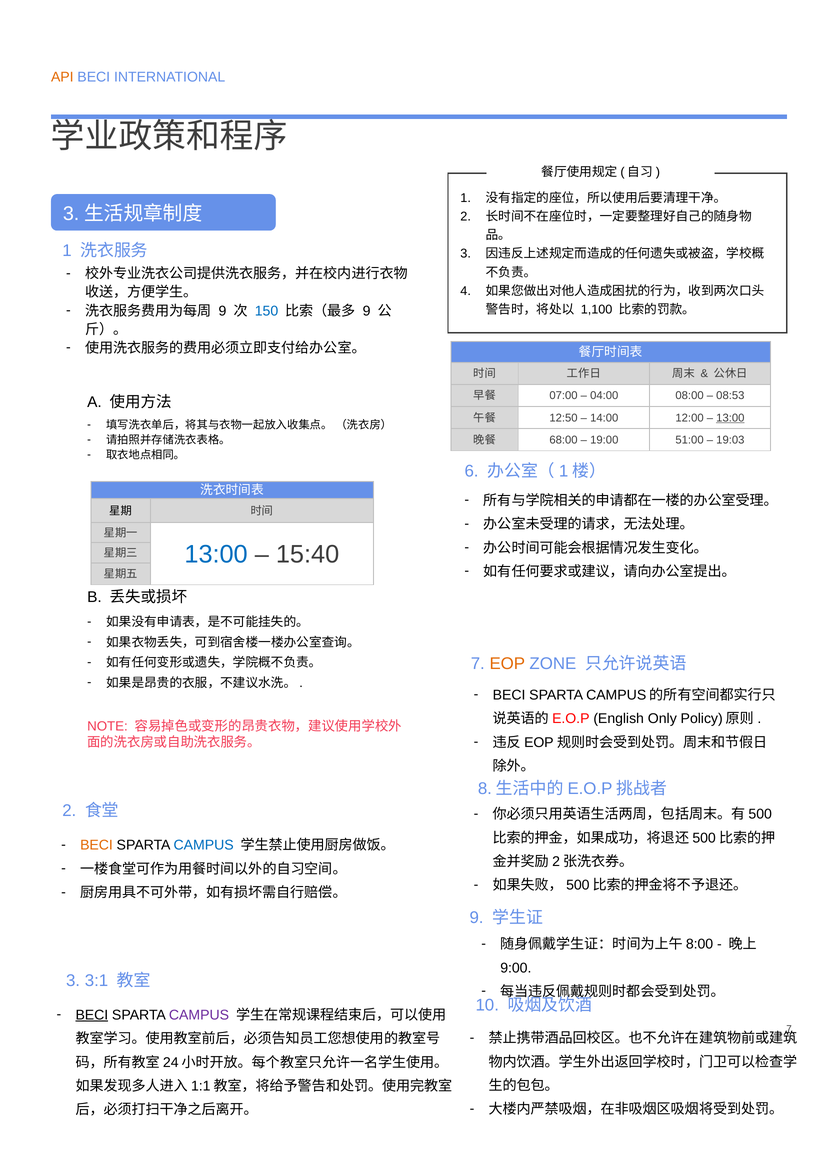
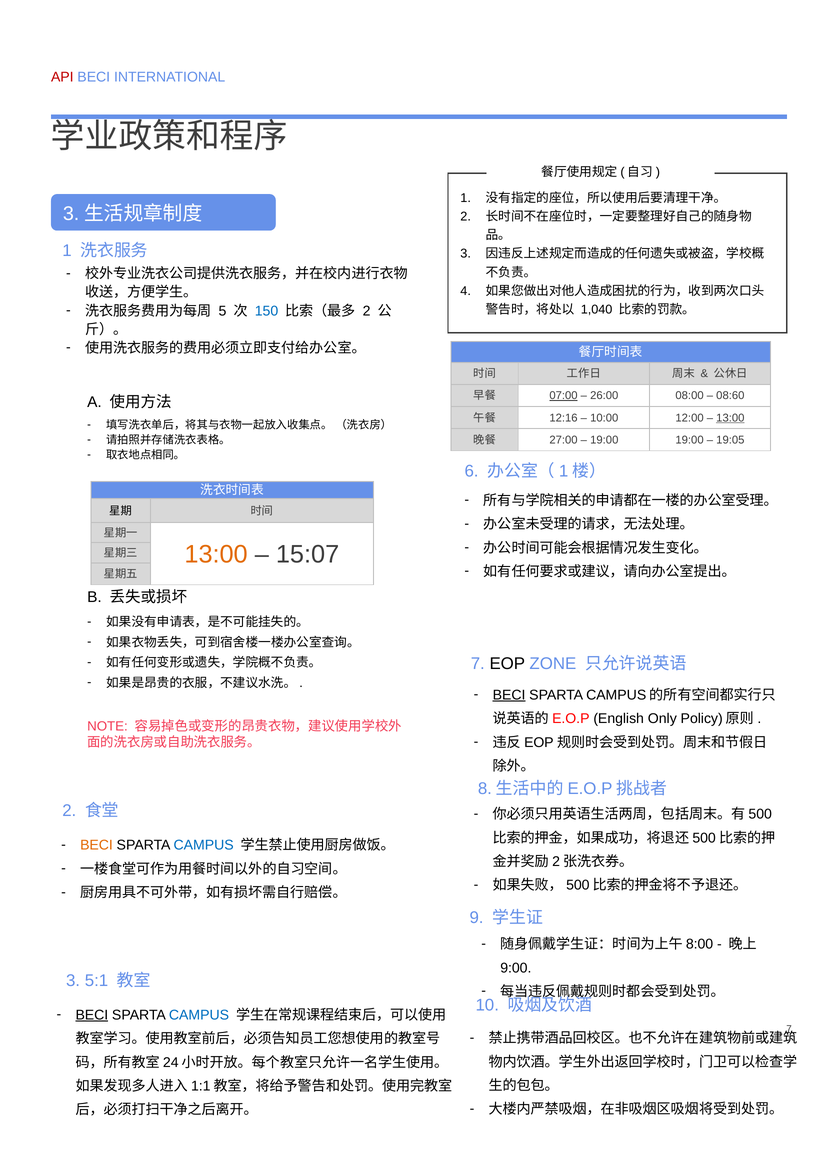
API colour: orange -> red (62, 77)
9: 9 -> 5 (222, 311)
9: 9 -> 2 (367, 311)
1,100: 1,100 -> 1,040 (597, 309)
07:00 underline: none -> present (563, 395)
04:00: 04:00 -> 26:00 (604, 395)
08:53: 08:53 -> 08:60 (730, 395)
12:50: 12:50 -> 12:16 (563, 418)
14:00: 14:00 -> 10:00 (604, 418)
68:00: 68:00 -> 27:00 (563, 440)
19:00 51:00: 51:00 -> 19:00 (690, 440)
19:03: 19:03 -> 19:05 (730, 440)
13:00 colour: blue -> orange (216, 554)
15:40: 15:40 -> 15:07 (308, 554)
EOP colour: orange -> black (507, 663)
BECI underline: none -> present (509, 695)
3:1: 3:1 -> 5:1 (96, 980)
CAMPUS colour: purple -> blue (199, 1014)
